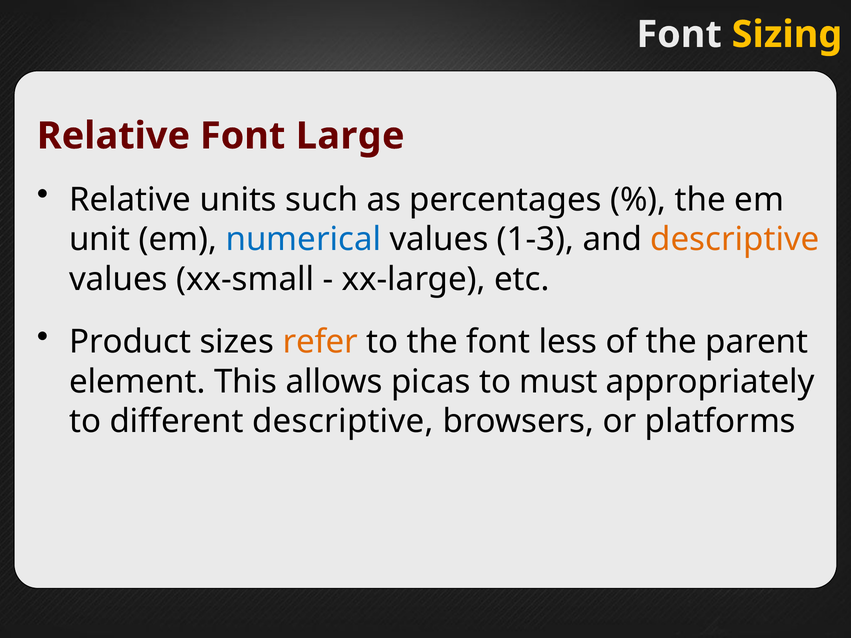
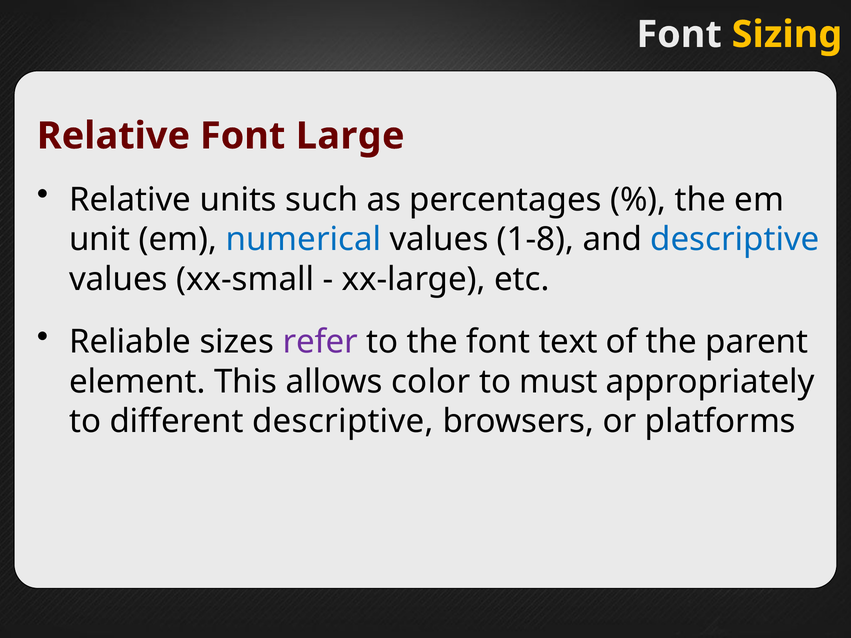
1-3: 1-3 -> 1-8 (536, 240)
descriptive colour: orange -> blue (735, 240)
Product: Product -> Reliable (130, 342)
refer colour: orange -> purple (320, 342)
less: less -> text (568, 342)
picas: picas -> color (431, 382)
